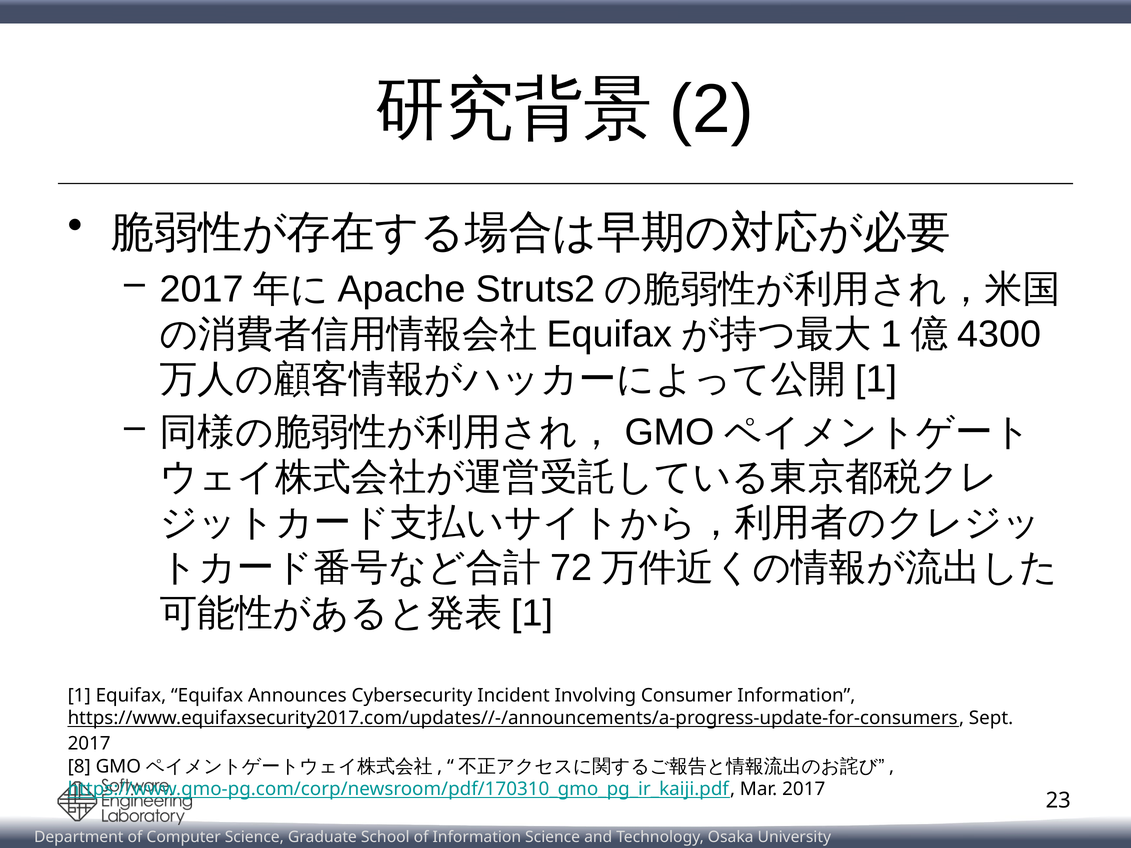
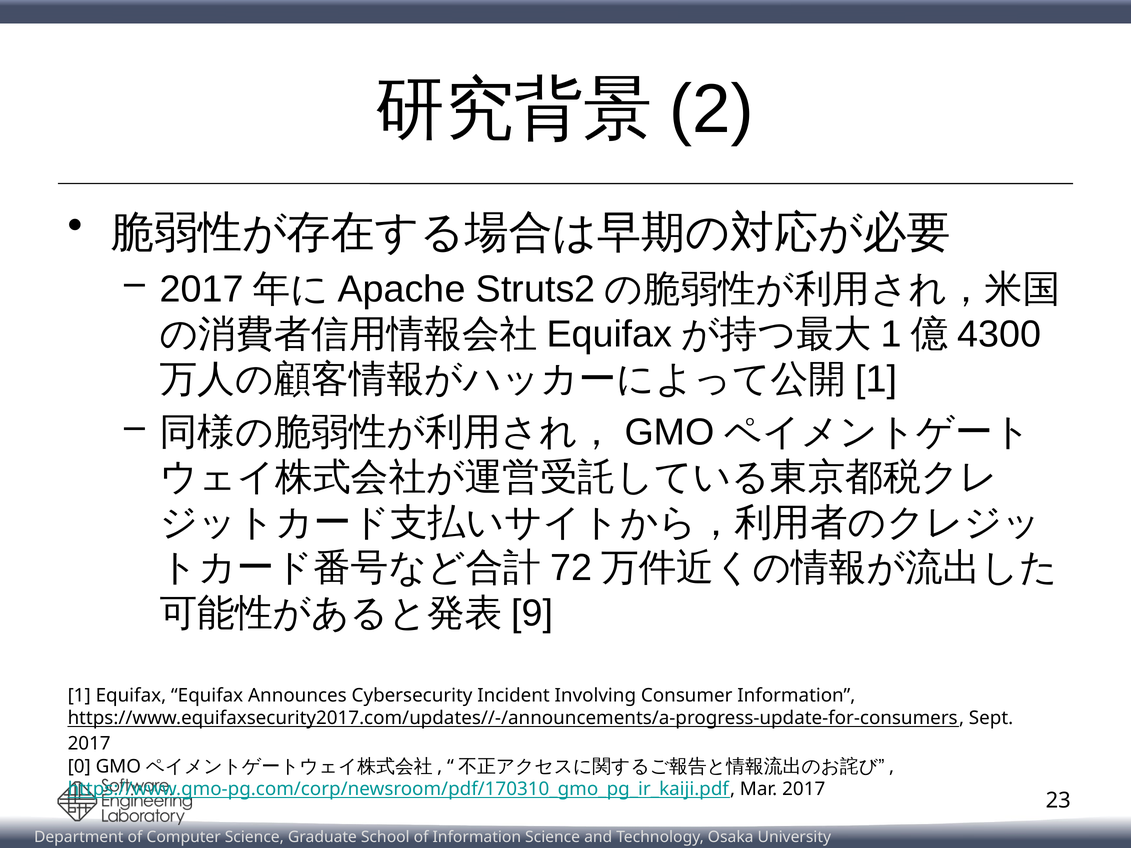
1: 1 -> 9 (532, 613)
8: 8 -> 0 (79, 767)
